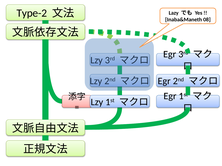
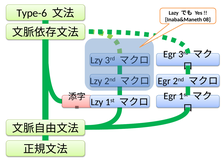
Type-2: Type-2 -> Type-6 (32, 13)
